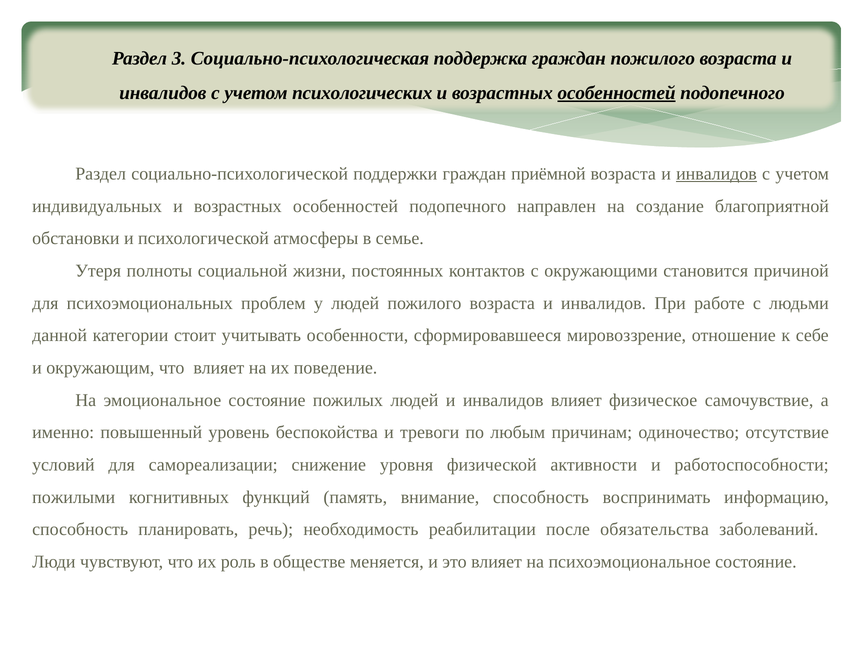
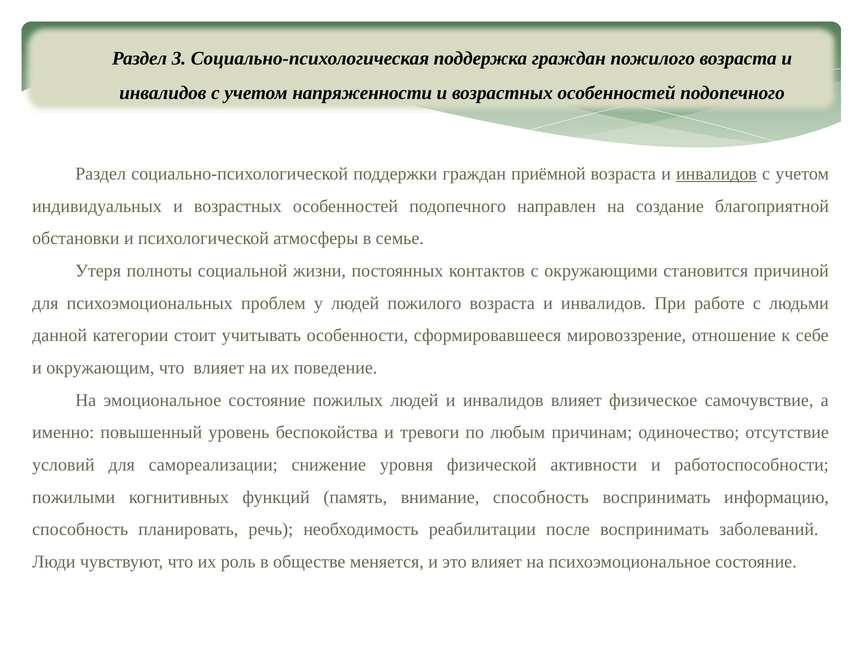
психологических: психологических -> напряженности (362, 93)
особенностей underline: present -> none (617, 93)
после обязательства: обязательства -> воспринимать (655, 529)
